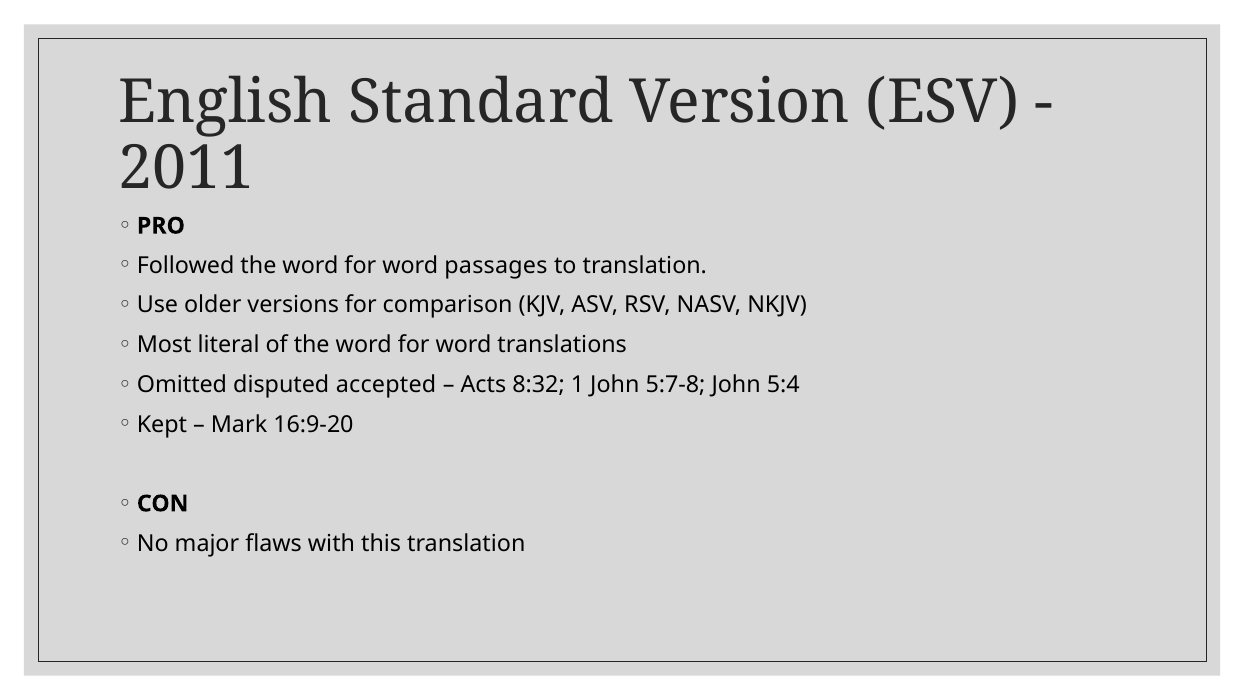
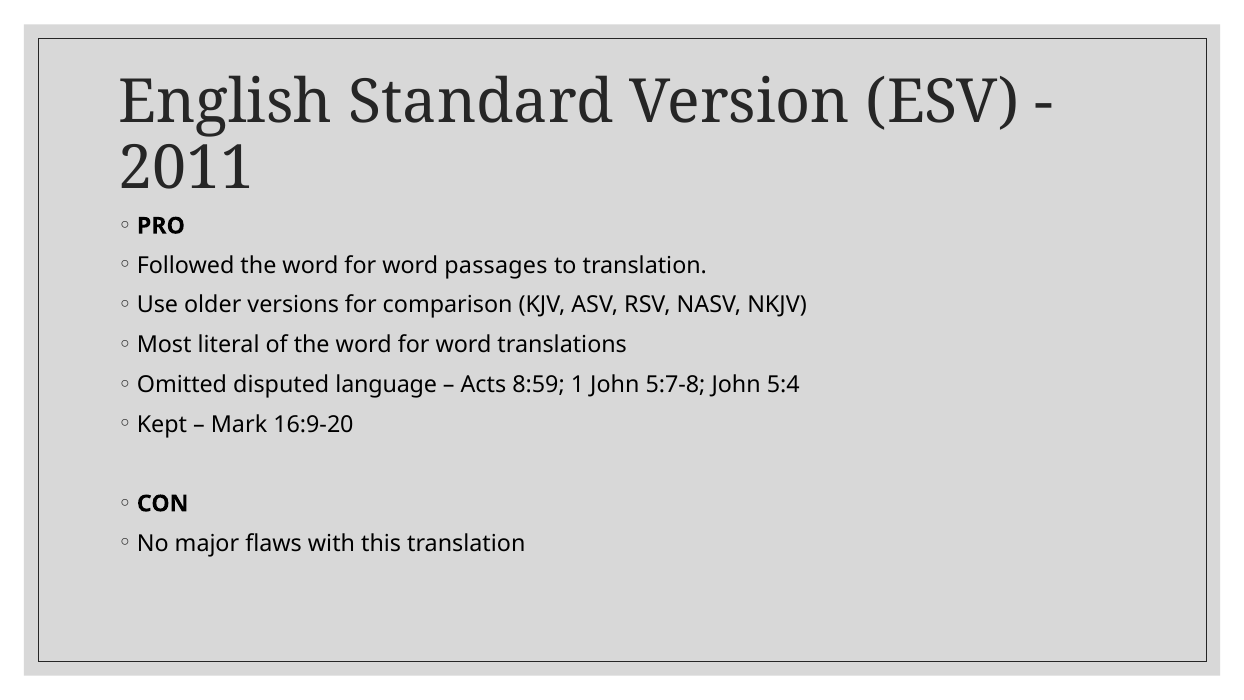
accepted: accepted -> language (386, 384)
8:32: 8:32 -> 8:59 (539, 384)
